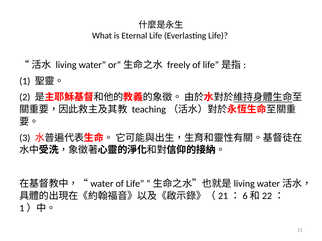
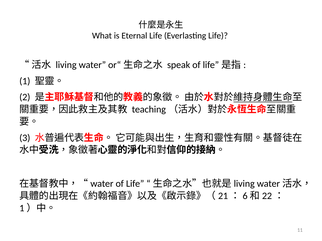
freely: freely -> speak (179, 65)
